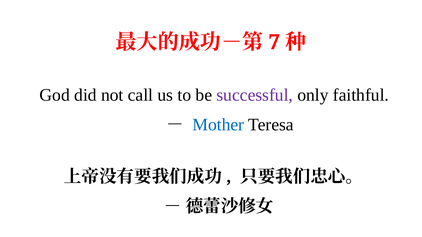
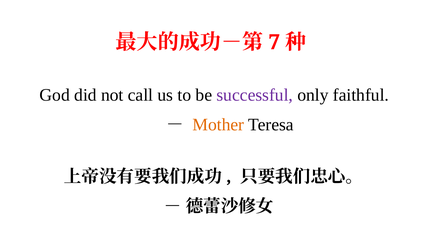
Mother colour: blue -> orange (218, 125)
